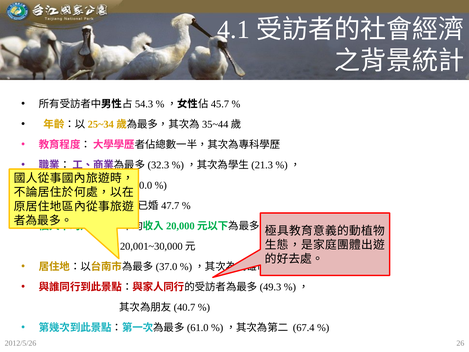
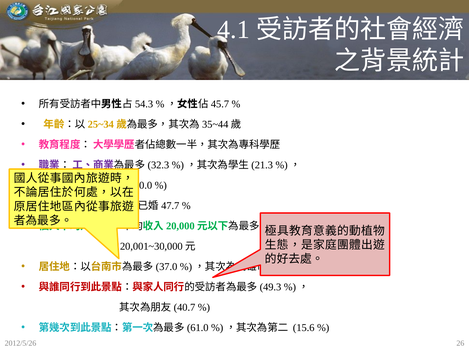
67.4: 67.4 -> 15.6 (304, 328)
